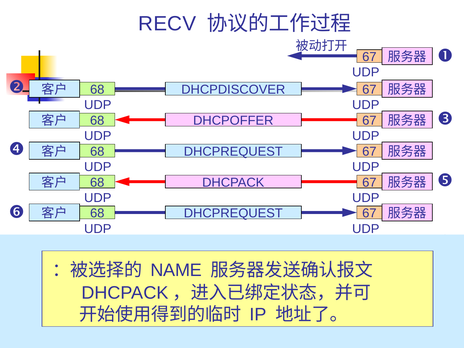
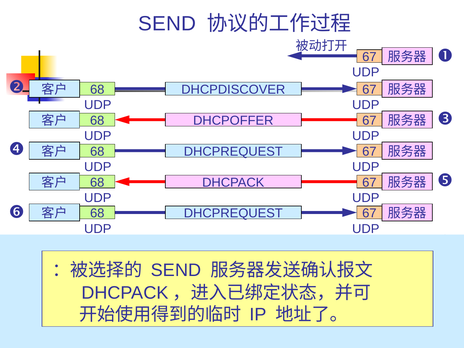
RECV: RECV -> SEND (167, 24)
NAME: NAME -> SEND (176, 270)
